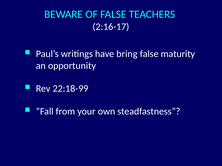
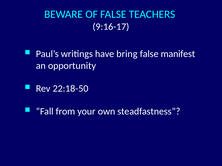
2:16-17: 2:16-17 -> 9:16-17 (111, 27)
maturity: maturity -> manifest (178, 54)
22:18-99: 22:18-99 -> 22:18-50 (71, 89)
